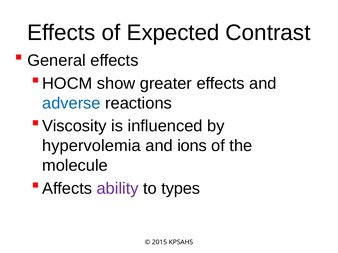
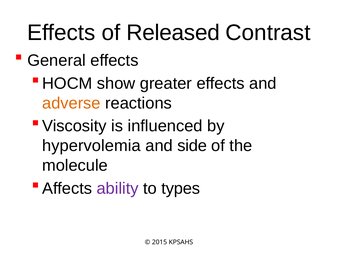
Expected: Expected -> Released (173, 33)
adverse colour: blue -> orange (71, 103)
ions: ions -> side (192, 146)
